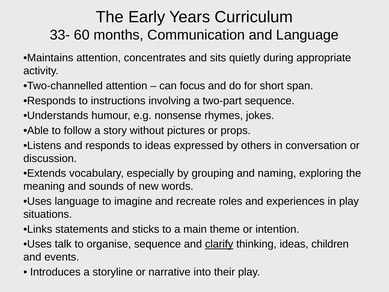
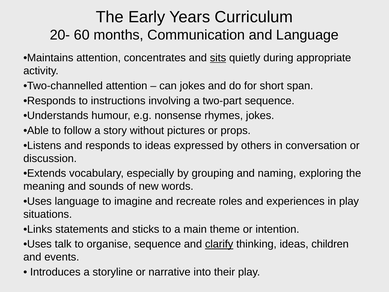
33-: 33- -> 20- (60, 35)
sits underline: none -> present (218, 58)
can focus: focus -> jokes (192, 86)
